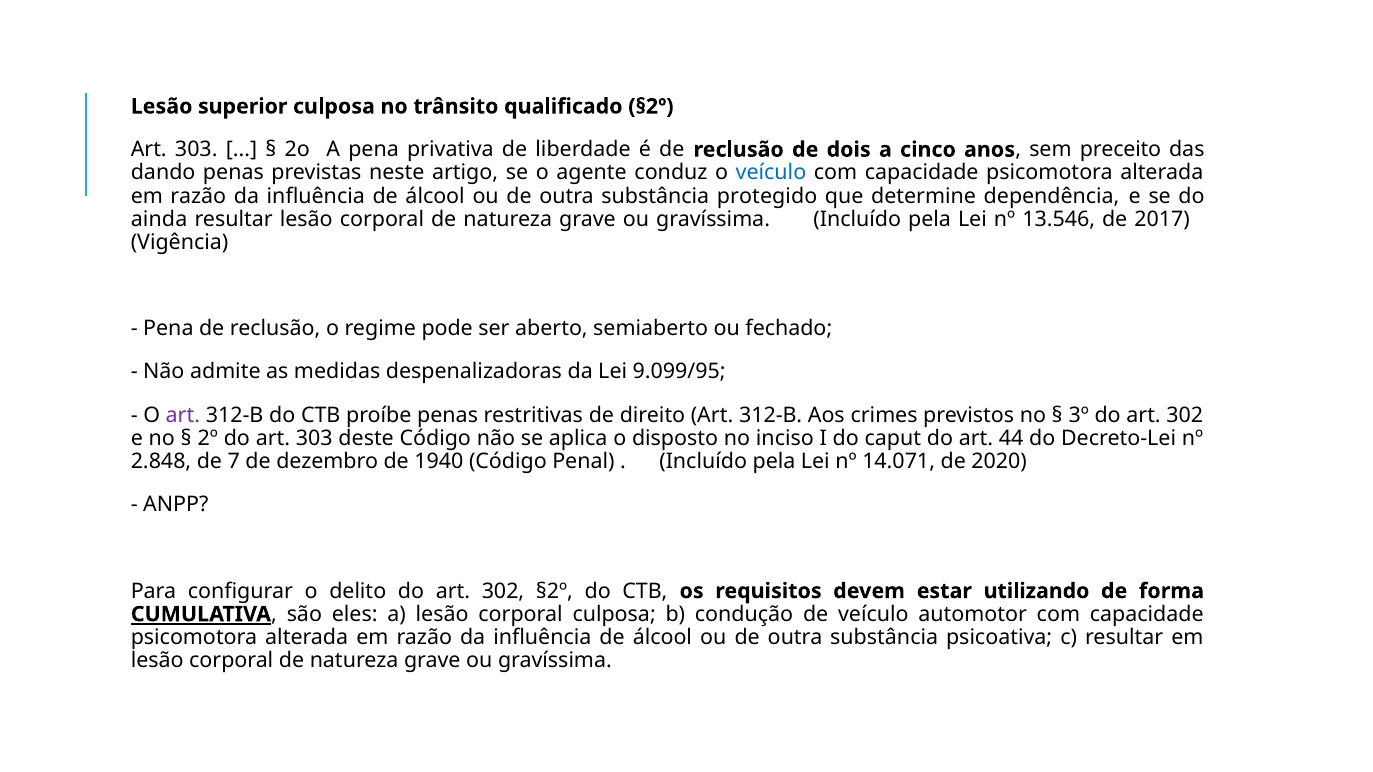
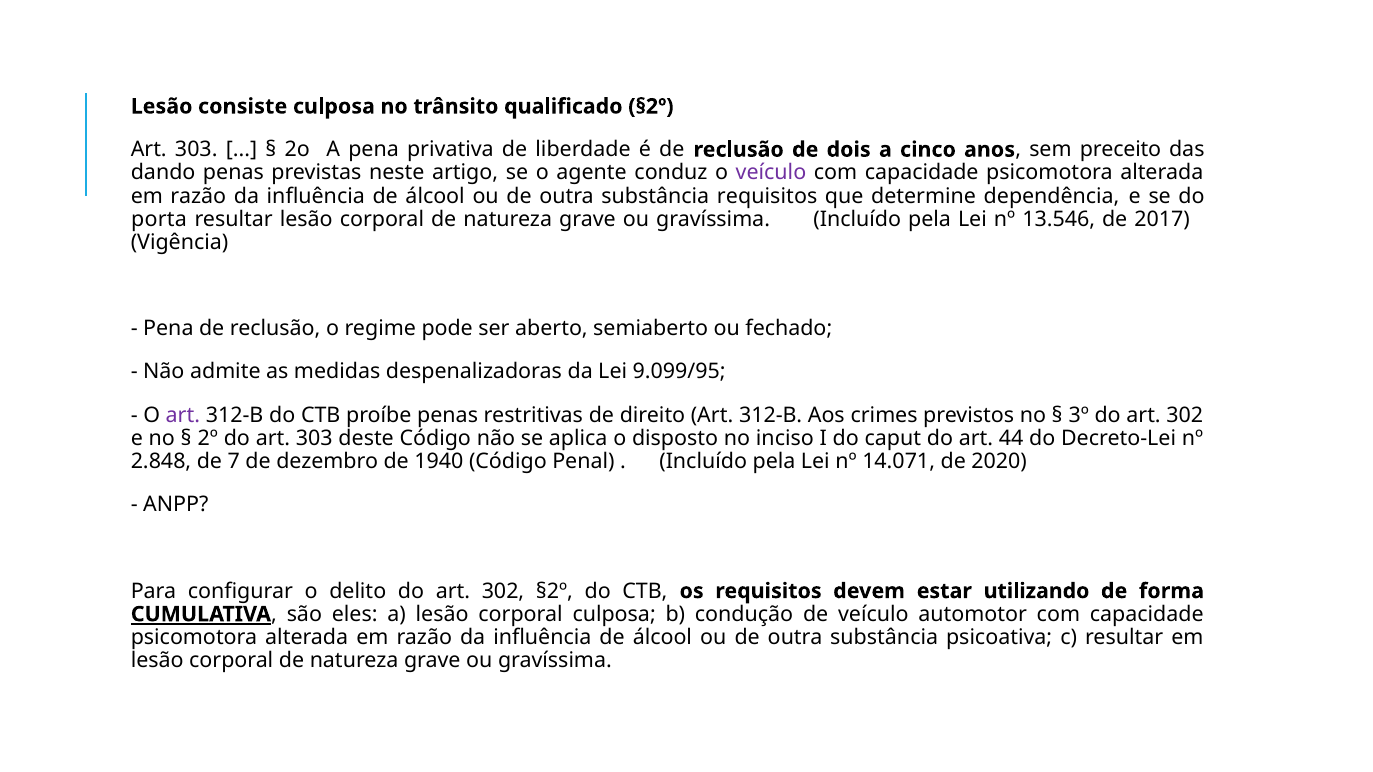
superior: superior -> consiste (243, 106)
veículo colour: blue -> purple (771, 173)
substância protegido: protegido -> requisitos (767, 196)
ainda: ainda -> porta (159, 219)
